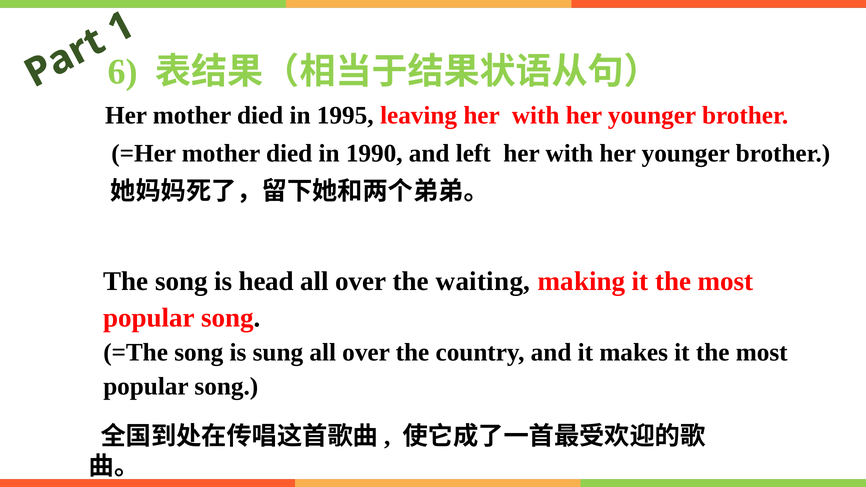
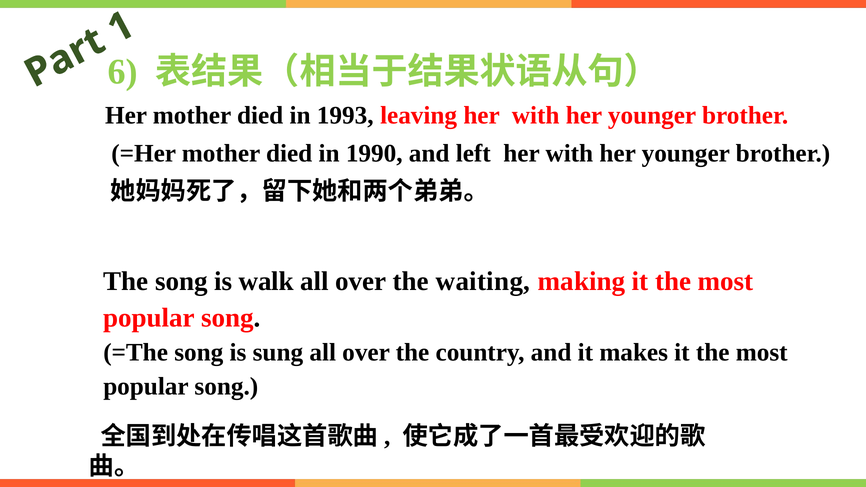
1995: 1995 -> 1993 (345, 116)
head: head -> walk (266, 282)
